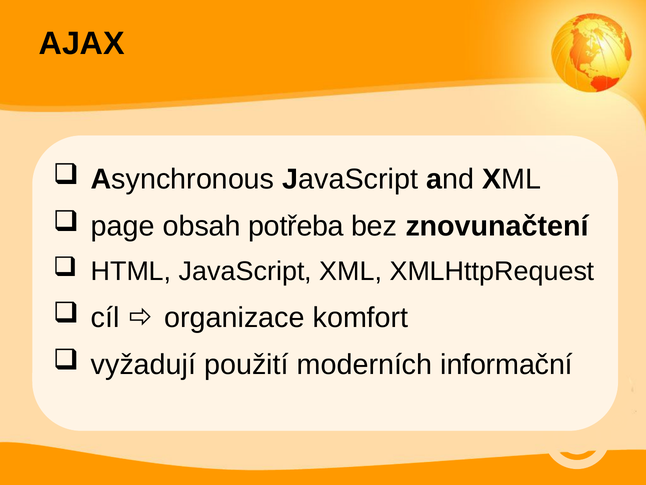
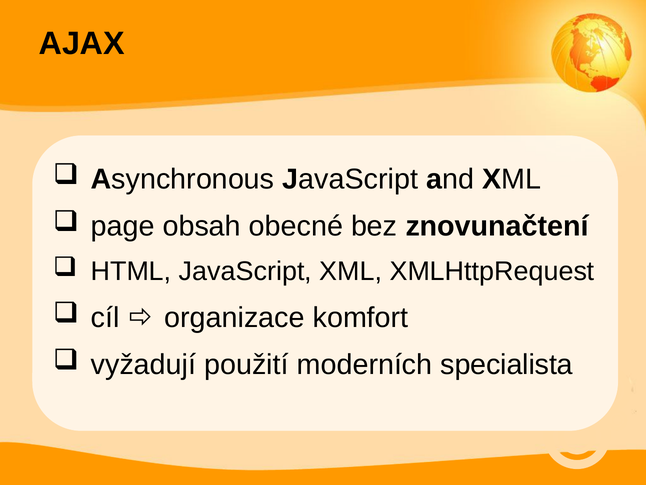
potřeba: potřeba -> obecné (296, 226)
informační: informační -> specialista (507, 365)
